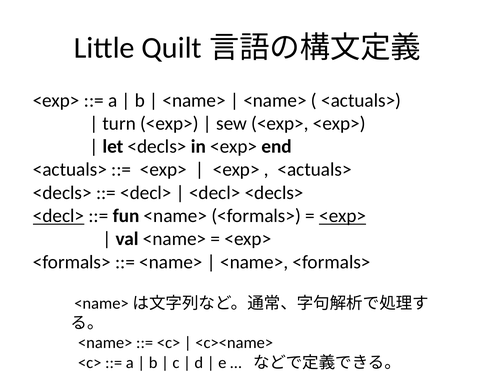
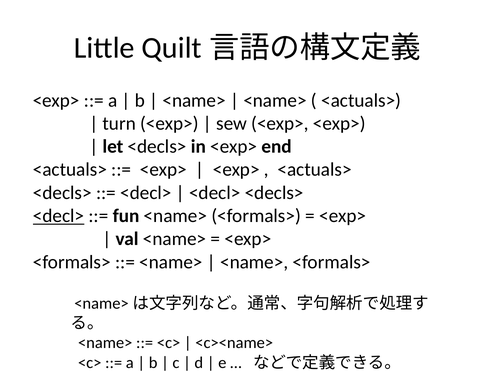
<exp> underline: present -> none (343, 216)
